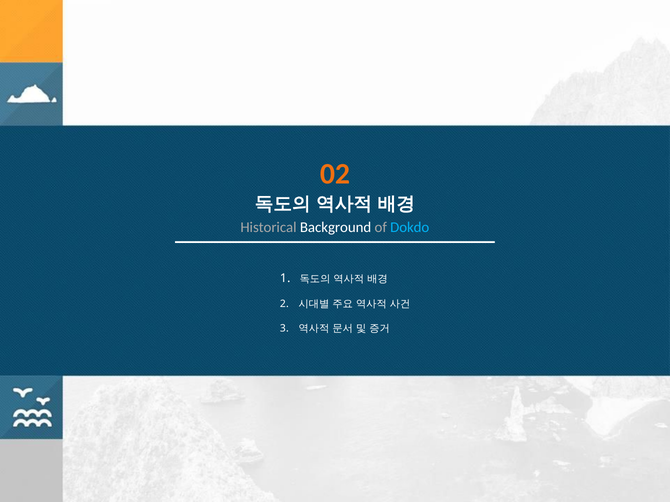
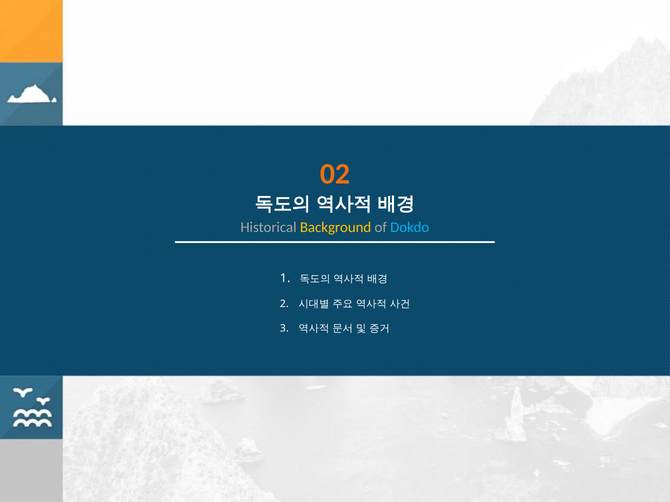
Background colour: white -> yellow (336, 227)
